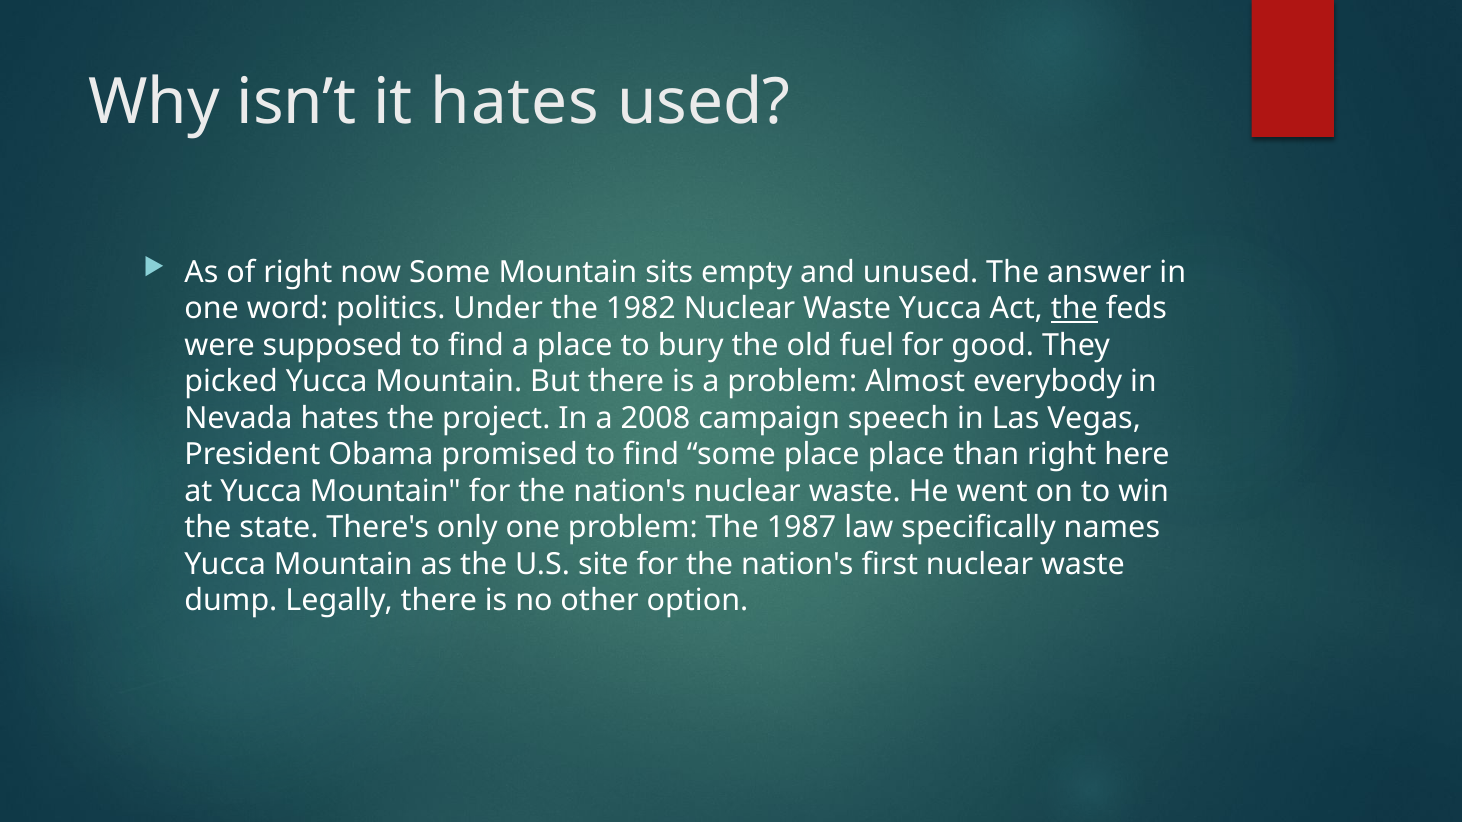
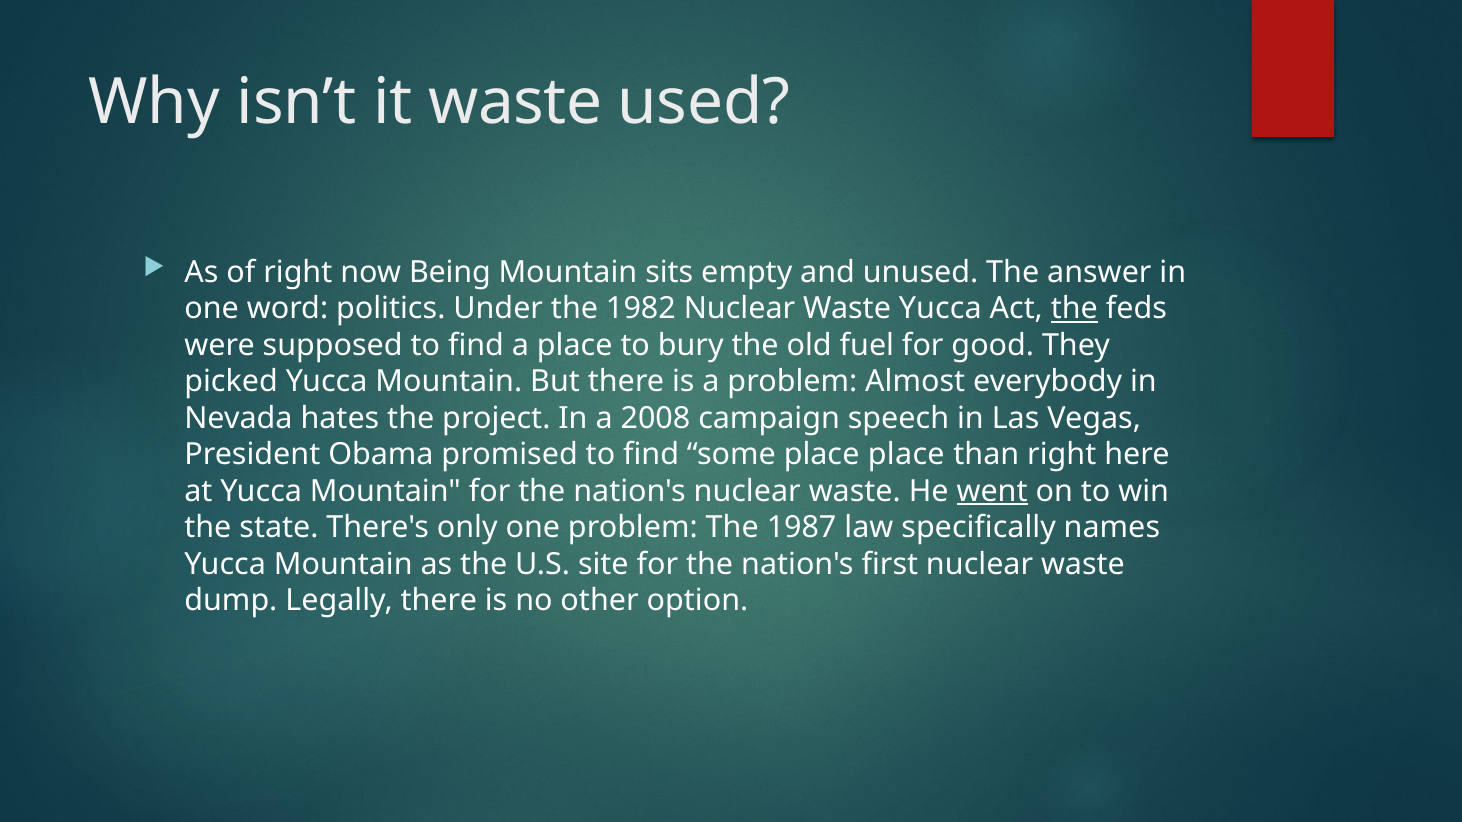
it hates: hates -> waste (515, 103)
now Some: Some -> Being (450, 272)
went underline: none -> present (992, 491)
